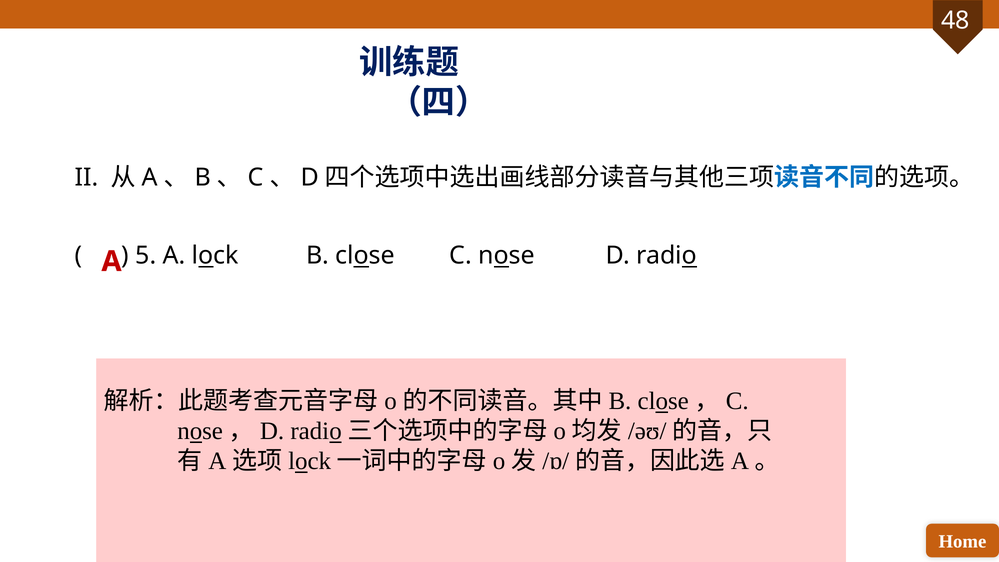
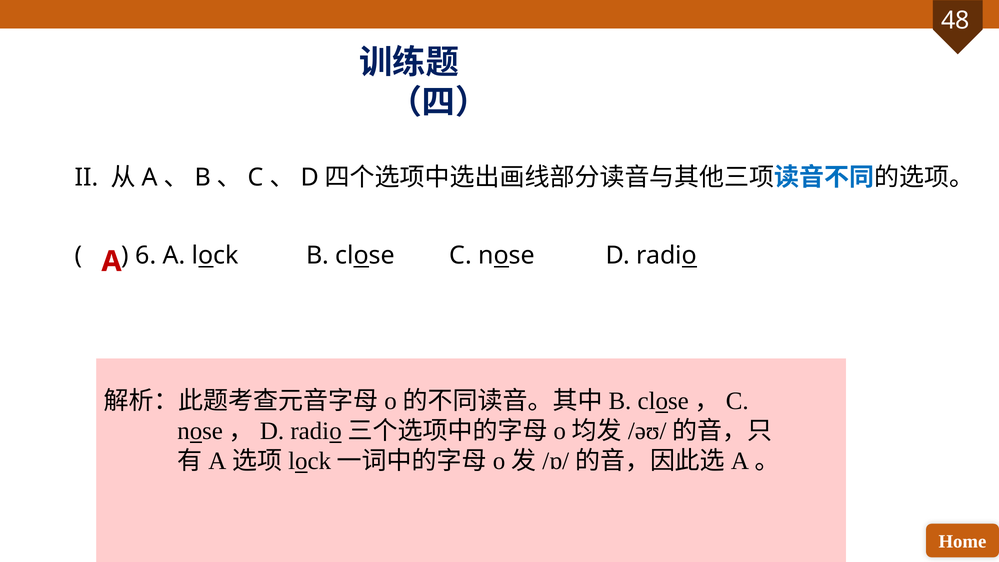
5: 5 -> 6 (146, 255)
